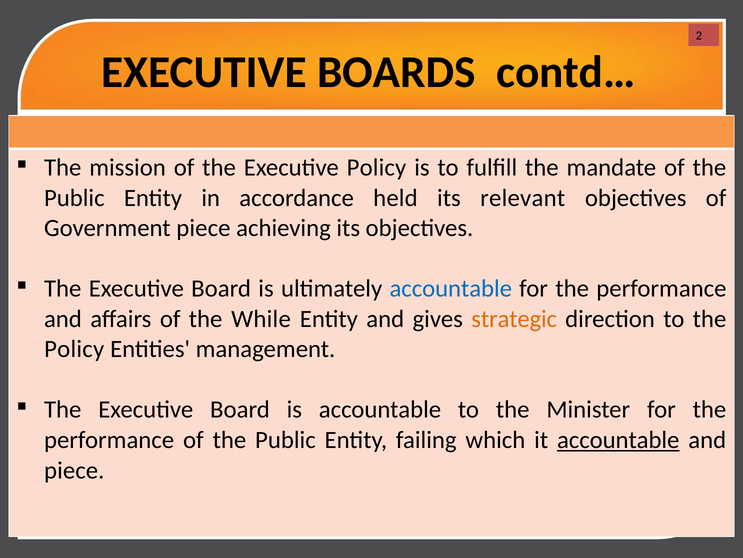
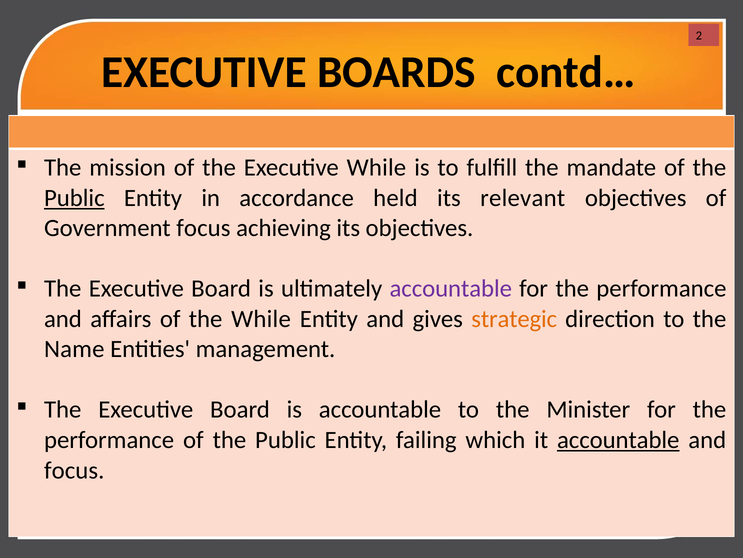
Executive Policy: Policy -> While (376, 168)
Public underline: none -> present (74, 198)
Government piece: piece -> focus (203, 228)
accountable colour: blue -> purple (451, 288)
Policy: Policy -> Name (74, 349)
piece: piece -> focus (74, 470)
